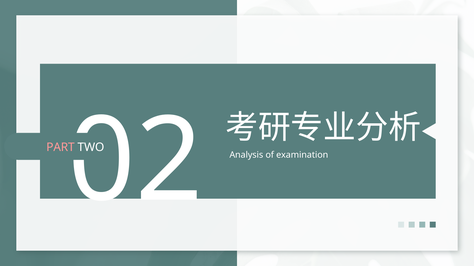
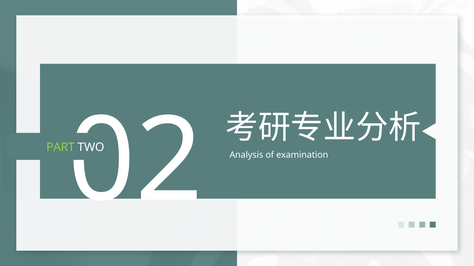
PART colour: pink -> light green (60, 148)
